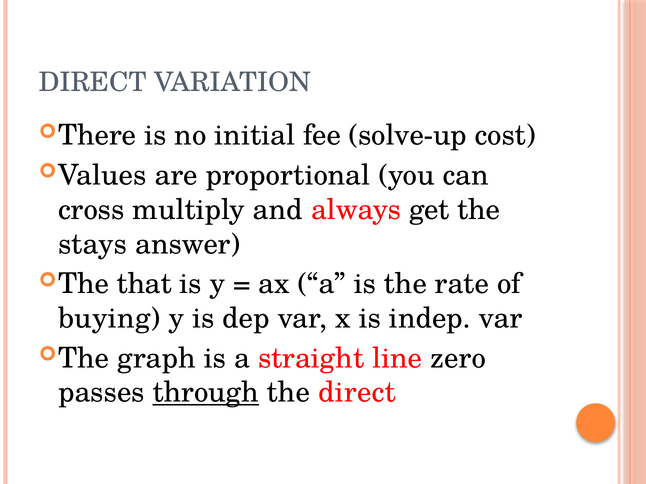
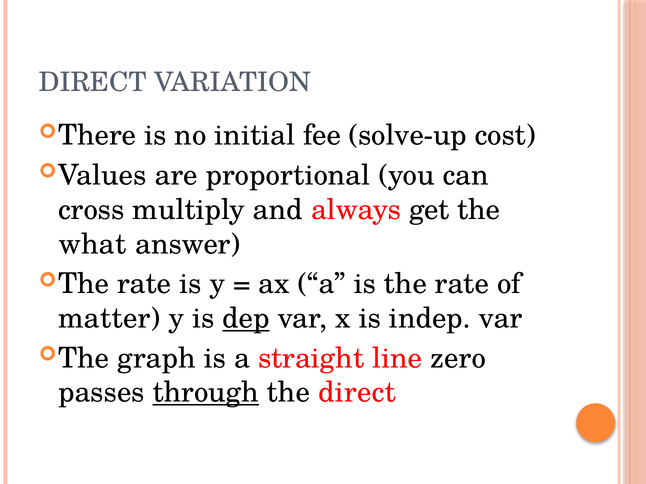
stays: stays -> what (92, 244)
that: that -> rate (144, 284)
buying: buying -> matter (109, 319)
dep underline: none -> present (246, 319)
